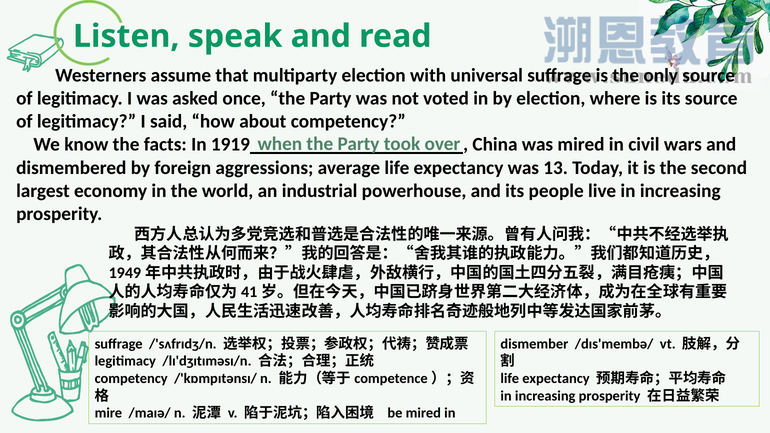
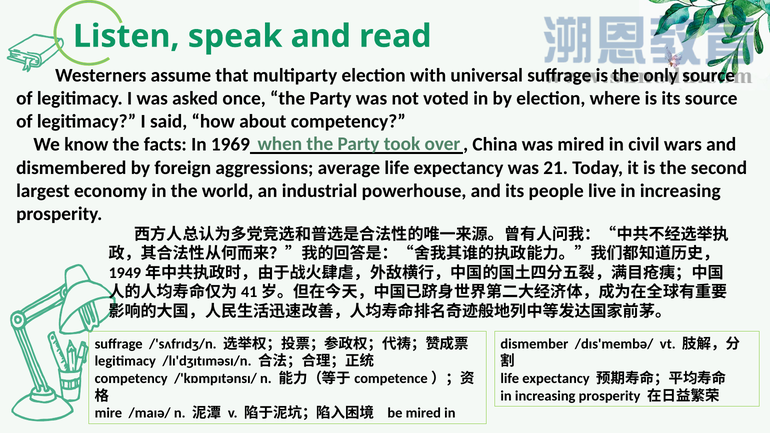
1919: 1919 -> 1969 (230, 145)
13: 13 -> 21 (556, 168)
